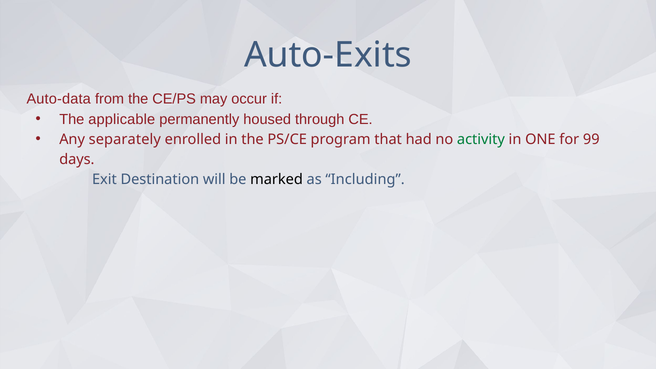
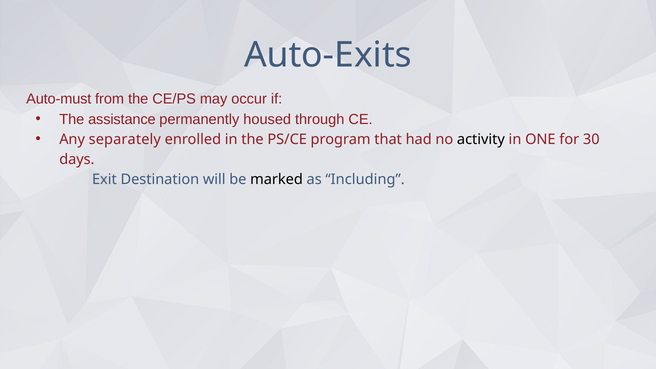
Auto-data: Auto-data -> Auto-must (59, 99)
applicable: applicable -> assistance (122, 119)
activity colour: green -> black (481, 139)
99: 99 -> 30 (591, 139)
